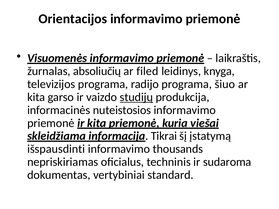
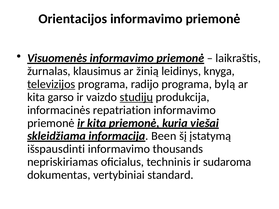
absoliučių: absoliučių -> klausimus (97, 71)
filed: filed -> žinią (147, 71)
televizijos underline: none -> present (51, 84)
šiuo: šiuo -> bylą (225, 84)
nuteistosios: nuteistosios -> repatriation (122, 110)
Tikrai: Tikrai -> Been (164, 136)
